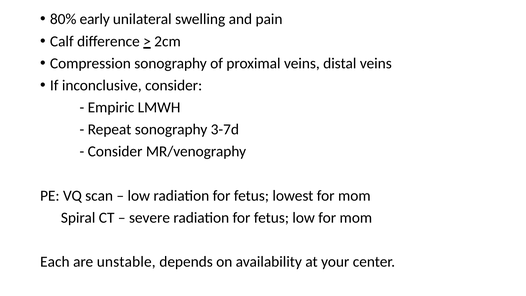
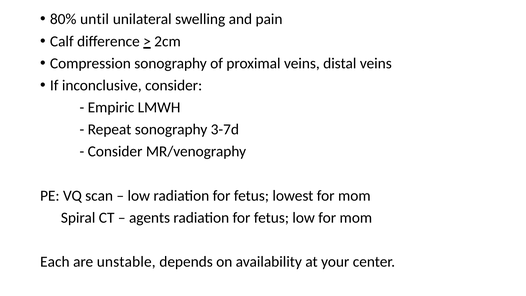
early: early -> until (95, 19)
severe: severe -> agents (150, 218)
